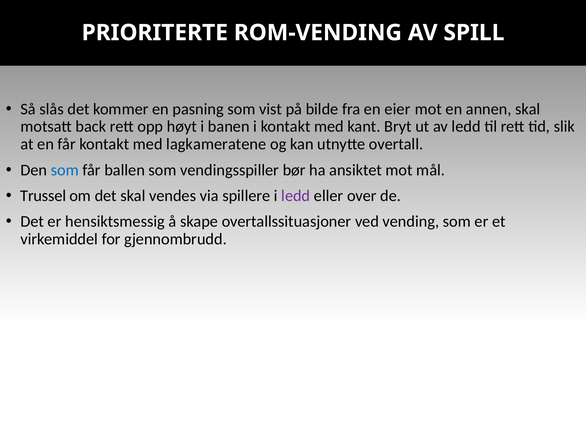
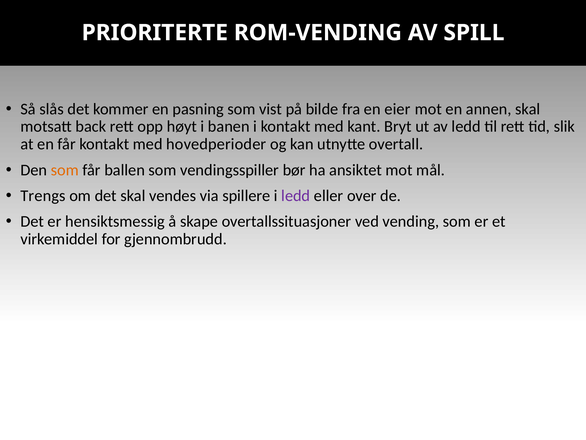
lagkameratene: lagkameratene -> hovedperioder (216, 144)
som colour: blue -> orange (65, 170)
Trussel: Trussel -> Trengs (43, 196)
